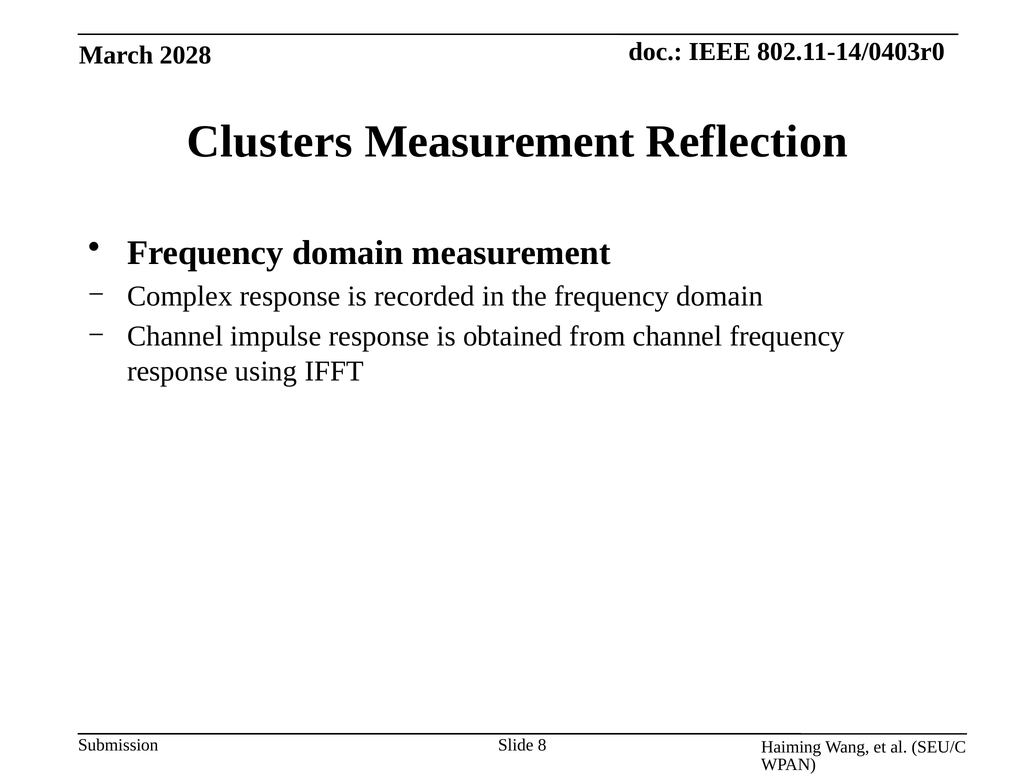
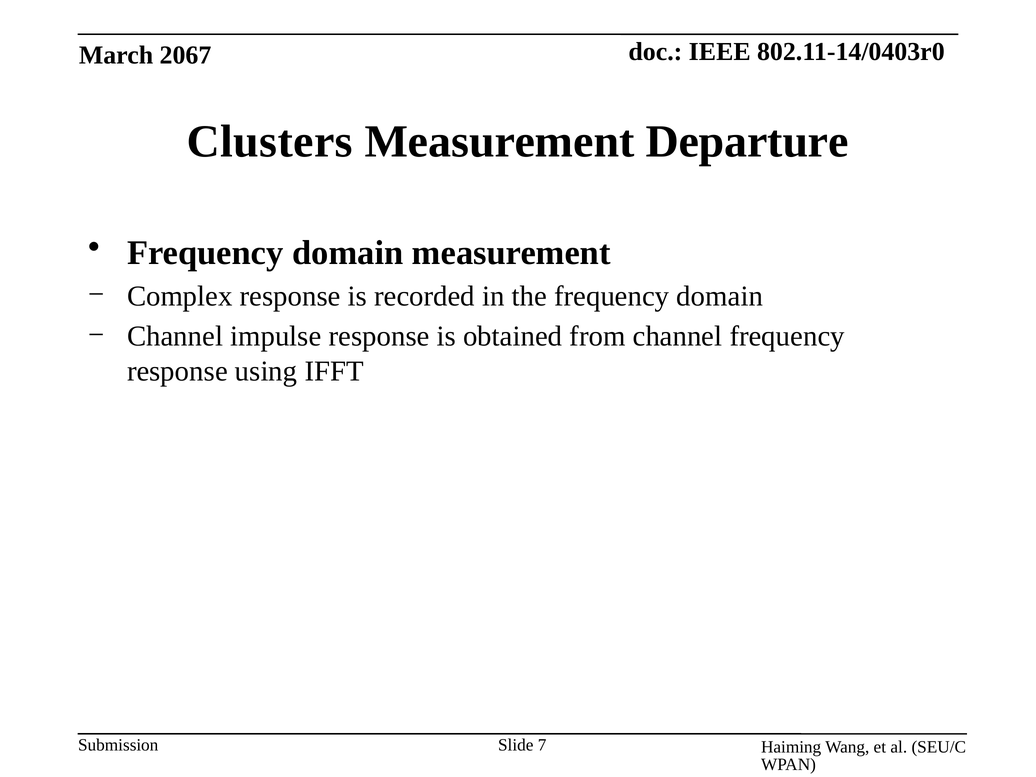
2028: 2028 -> 2067 (185, 55)
Reflection: Reflection -> Departure (747, 141)
8: 8 -> 7 (542, 745)
